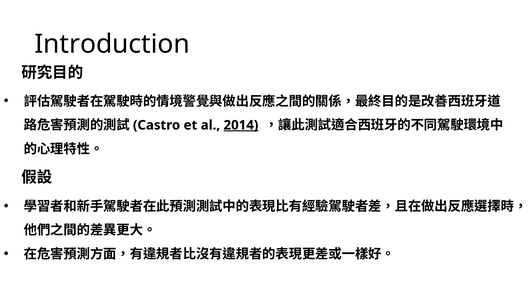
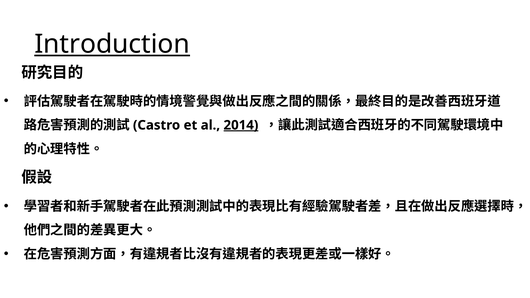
Introduction underline: none -> present (112, 44)
